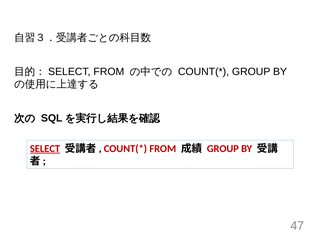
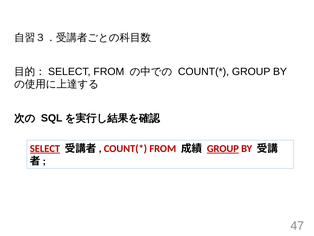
GROUP underline: none -> present (223, 148)
